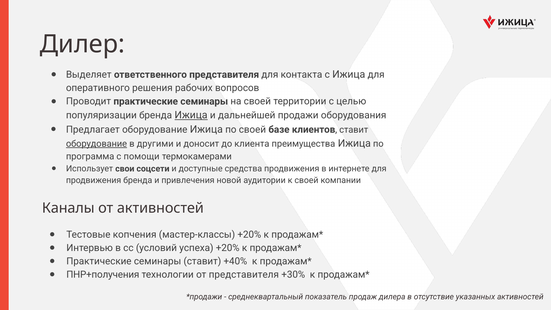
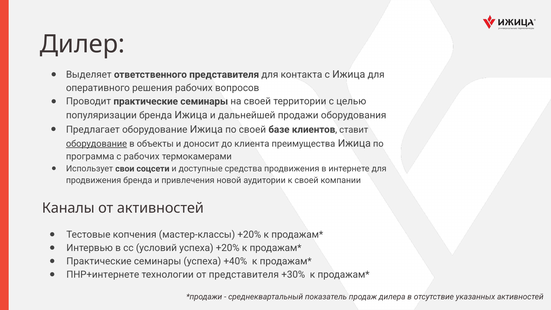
Ижица underline: present -> none (191, 115)
другими: другими -> объекты (155, 144)
с помощи: помощи -> рабочих (142, 157)
семинары ставит: ставит -> успеха (202, 261)
ПНР+получения: ПНР+получения -> ПНР+интернете (103, 275)
